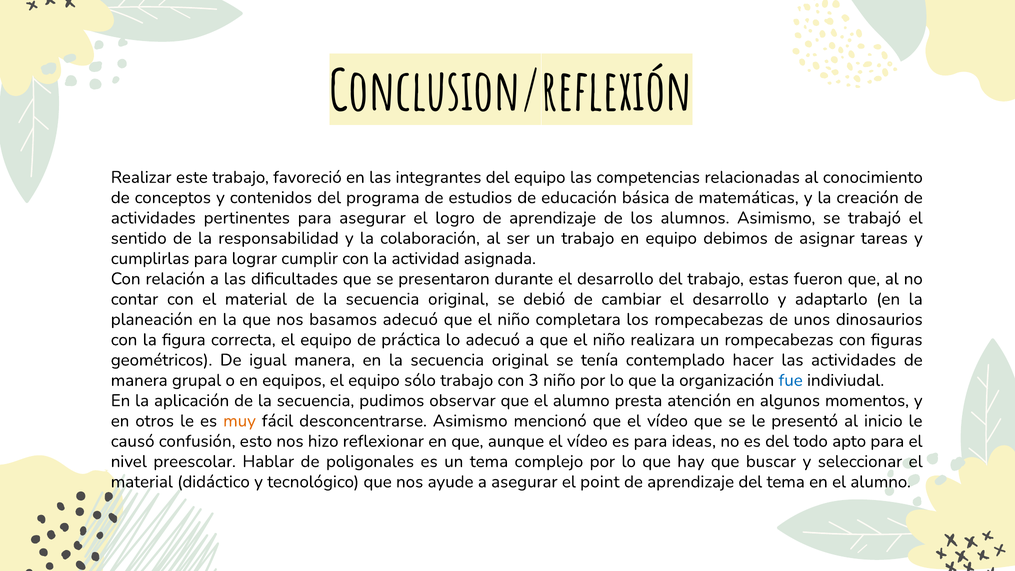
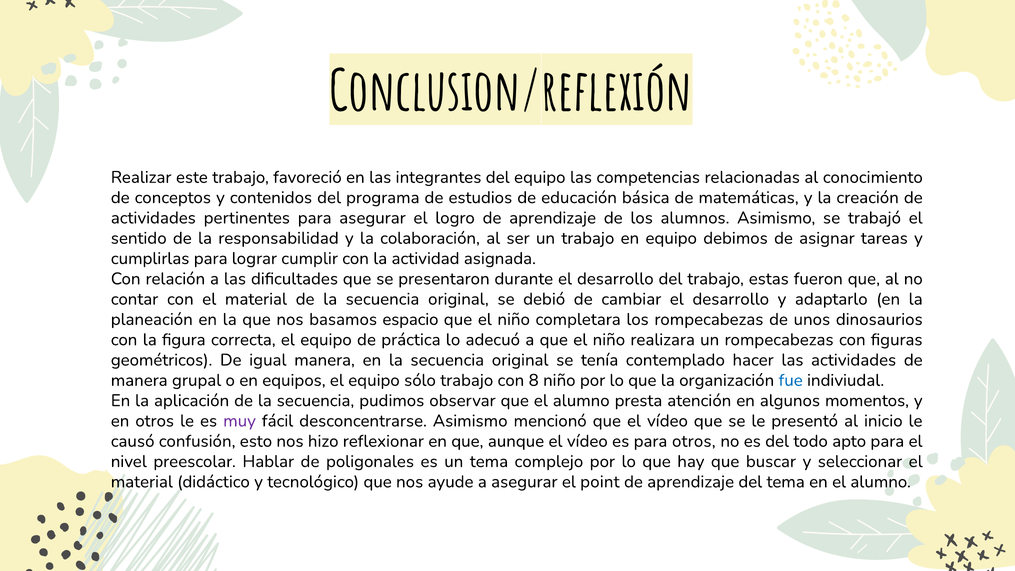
basamos adecuó: adecuó -> espacio (410, 319)
3: 3 -> 8 (534, 380)
muy colour: orange -> purple (240, 421)
para ideas: ideas -> otros (694, 441)
